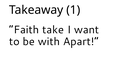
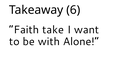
1: 1 -> 6 (73, 10)
Apart: Apart -> Alone (81, 41)
